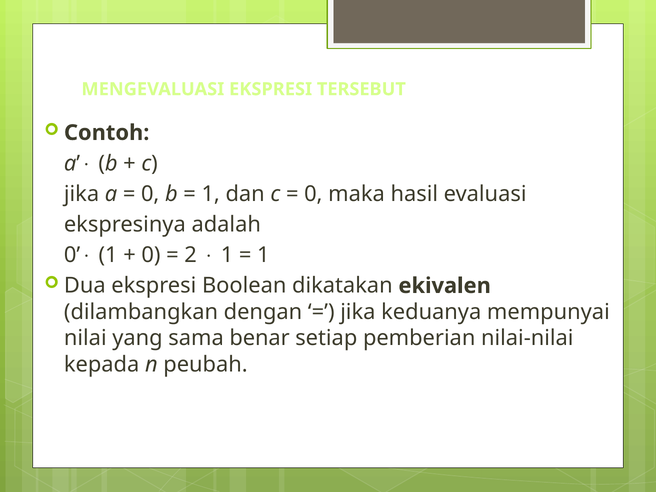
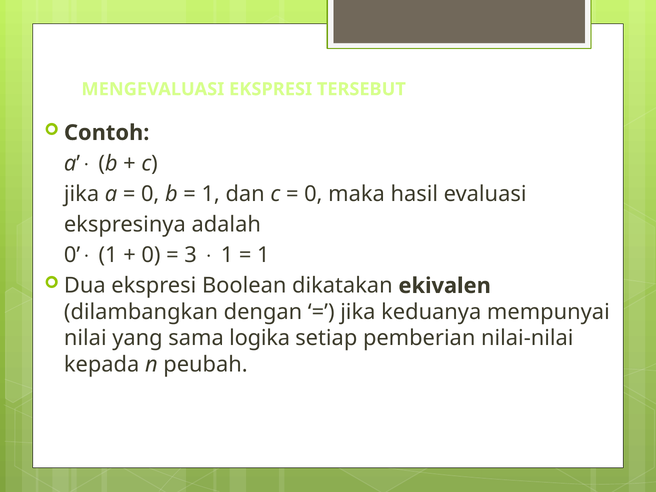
2: 2 -> 3 (191, 255)
benar: benar -> logika (260, 338)
